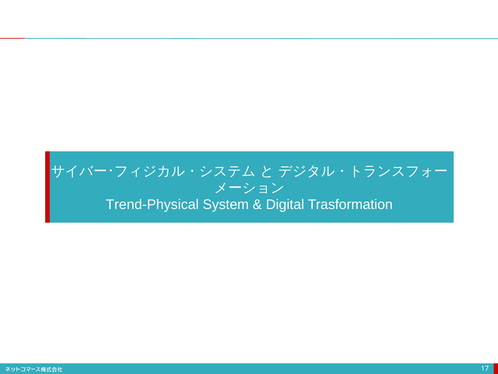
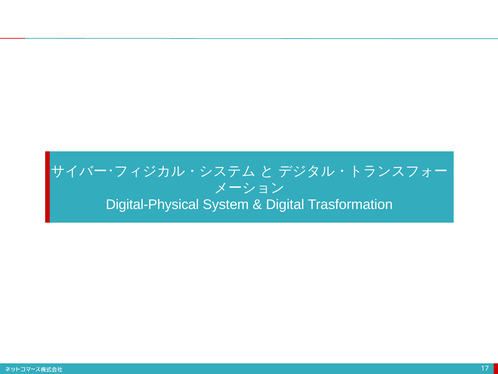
Trend-Physical: Trend-Physical -> Digital-Physical (152, 204)
